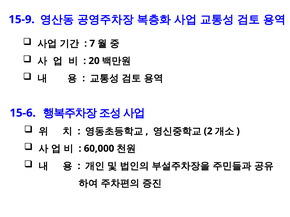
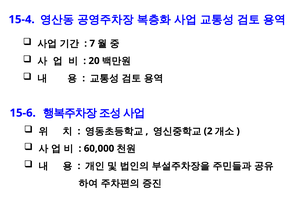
15-9: 15-9 -> 15-4 (22, 20)
